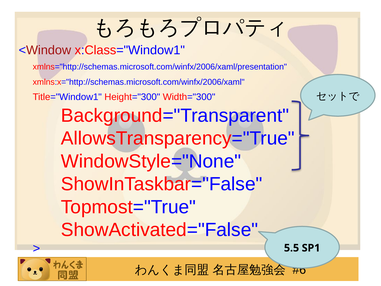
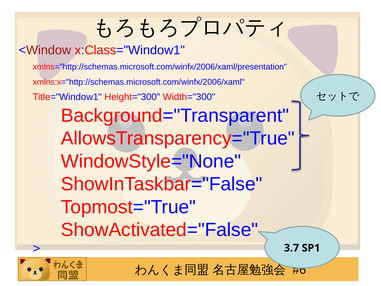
5.5: 5.5 -> 3.7 (292, 248)
